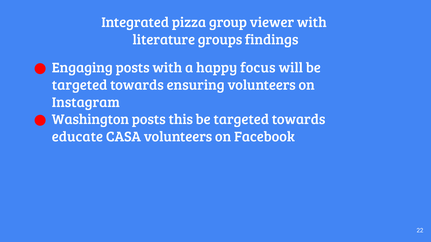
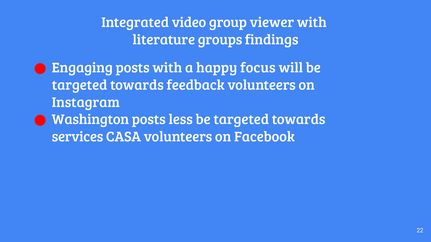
pizza: pizza -> video (189, 23)
ensuring: ensuring -> feedback (196, 85)
this: this -> less (181, 120)
educate: educate -> services (78, 137)
